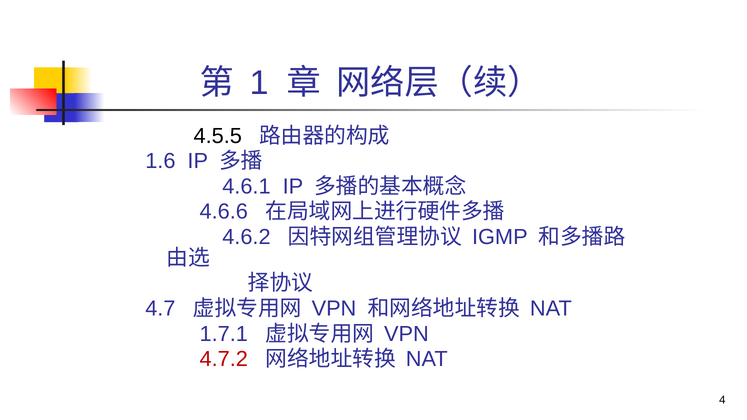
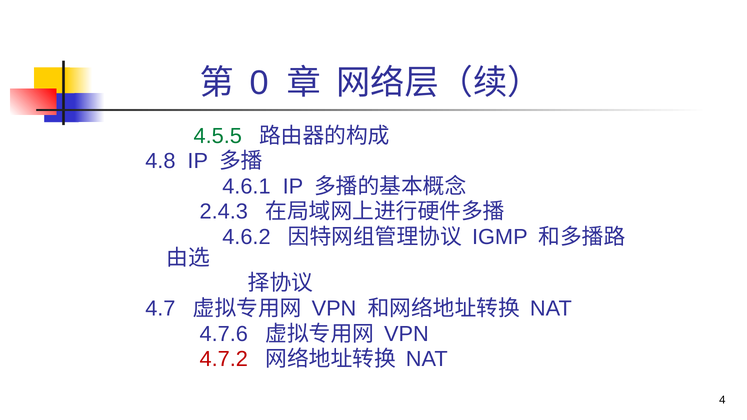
1: 1 -> 0 (259, 83)
4.5.5 colour: black -> green (218, 136)
1.6: 1.6 -> 4.8 (160, 161)
4.6.6: 4.6.6 -> 2.4.3 (224, 212)
1.7.1: 1.7.1 -> 4.7.6 (224, 334)
